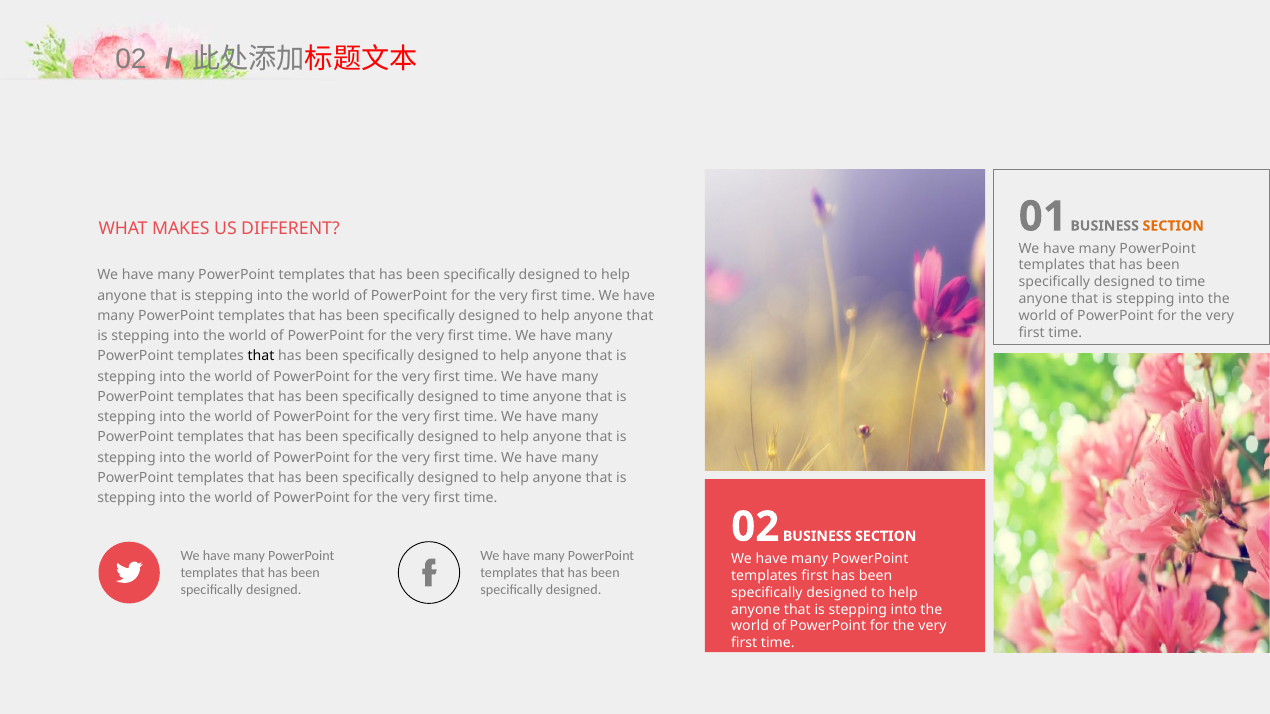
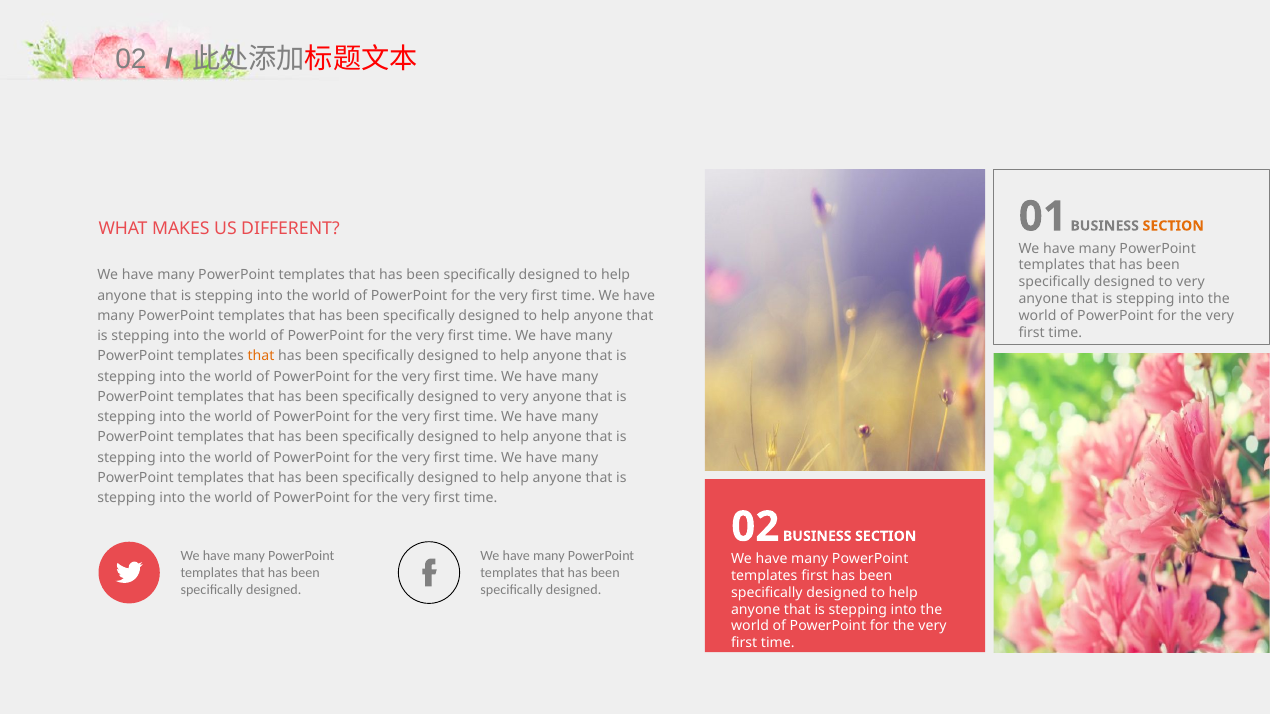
time: time -> very (1191, 282)
that colour: black -> orange (261, 356)
time: time -> very (514, 397)
